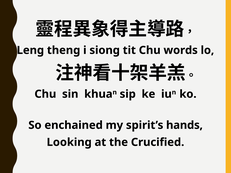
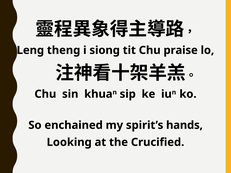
words: words -> praise (181, 50)
